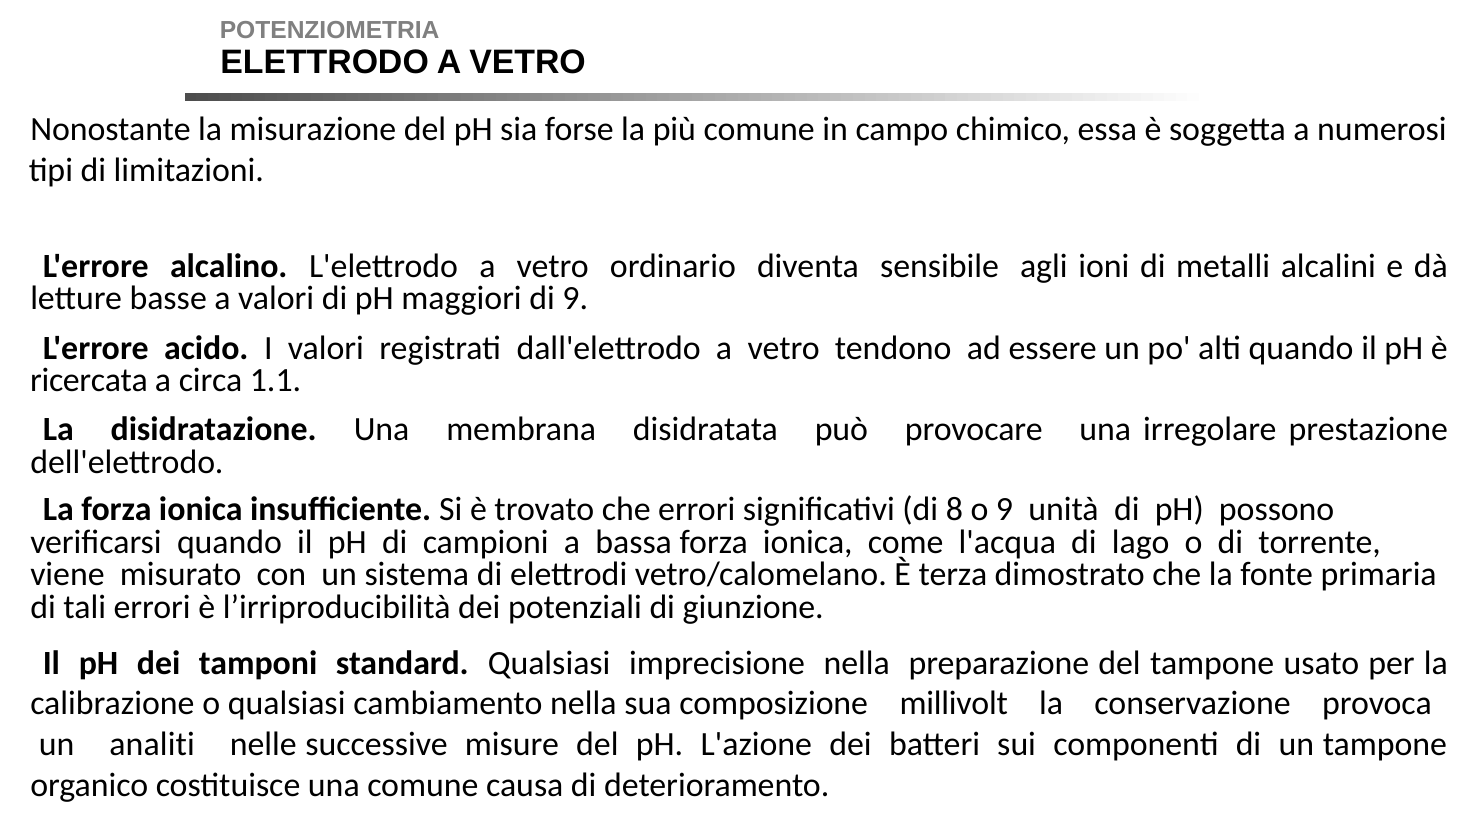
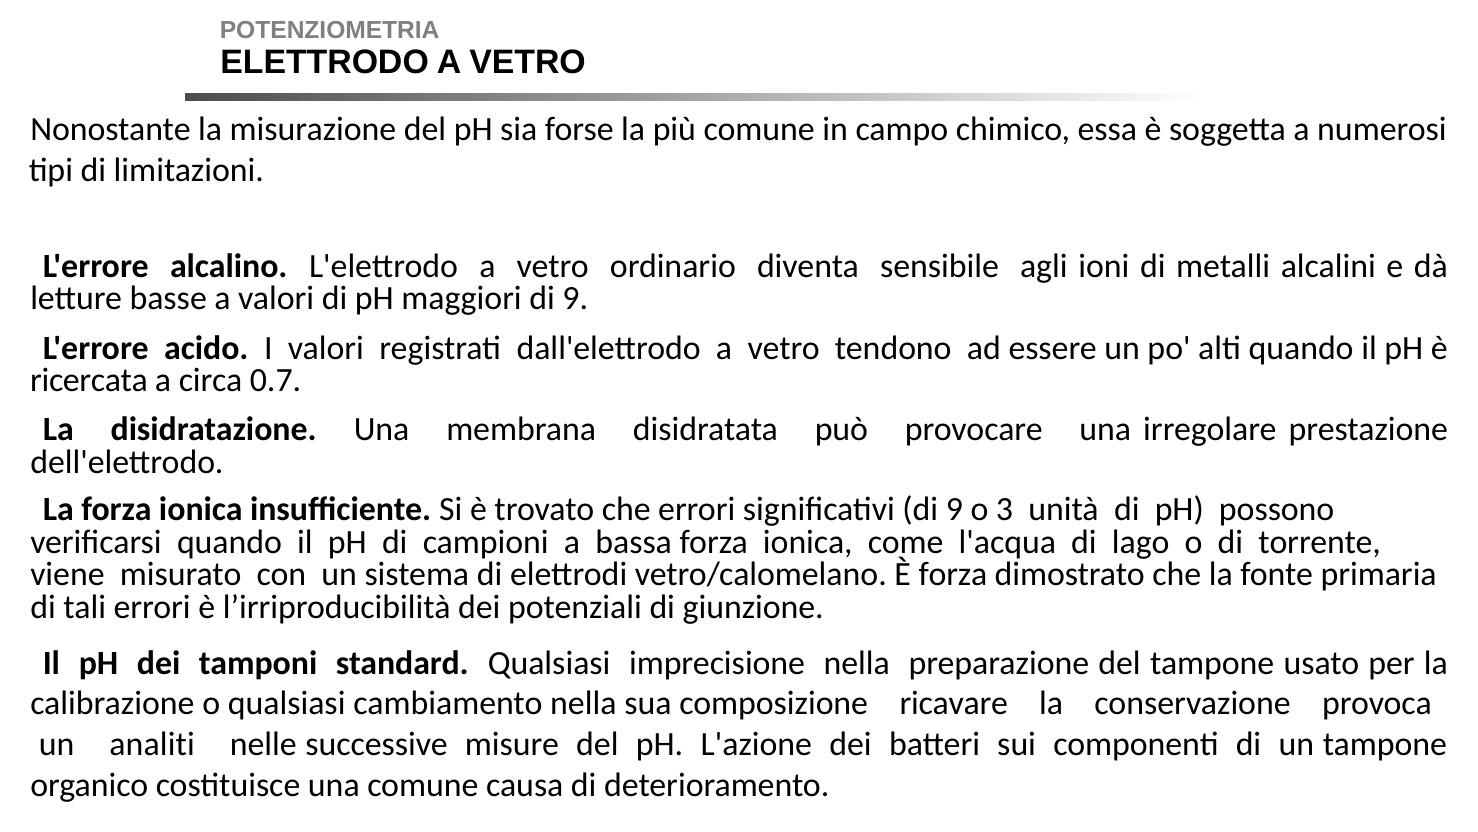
1.1: 1.1 -> 0.7 (275, 380)
significativi di 8: 8 -> 9 (954, 509)
o 9: 9 -> 3 (1005, 509)
È terza: terza -> forza (953, 574)
millivolt: millivolt -> ricavare (954, 703)
